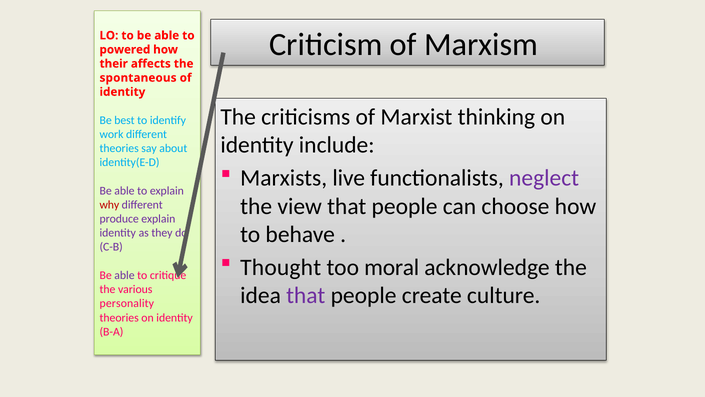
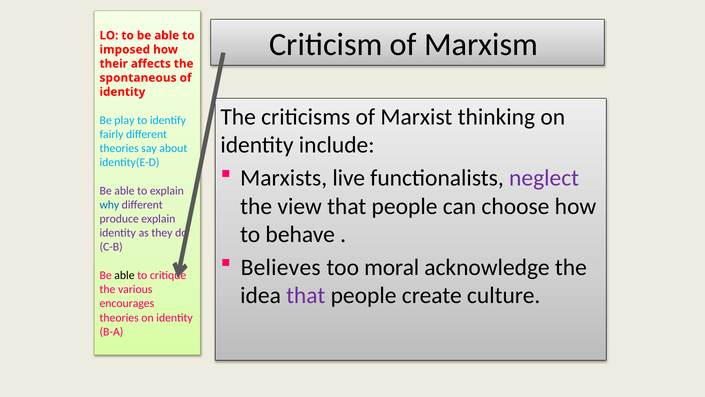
powered: powered -> imposed (125, 50)
best: best -> play (124, 120)
work: work -> fairly (112, 134)
why colour: red -> blue (109, 205)
Thought: Thought -> Believes (281, 267)
able colour: purple -> black (124, 275)
personality: personality -> encourages (127, 303)
